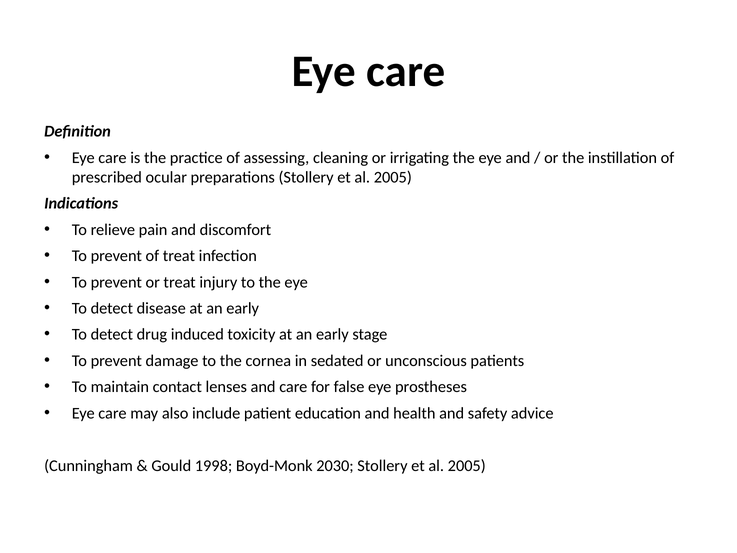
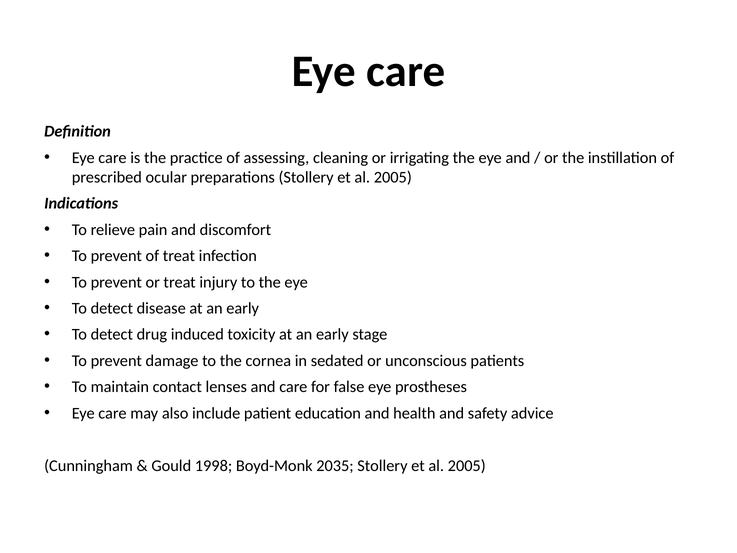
2030: 2030 -> 2035 (335, 465)
